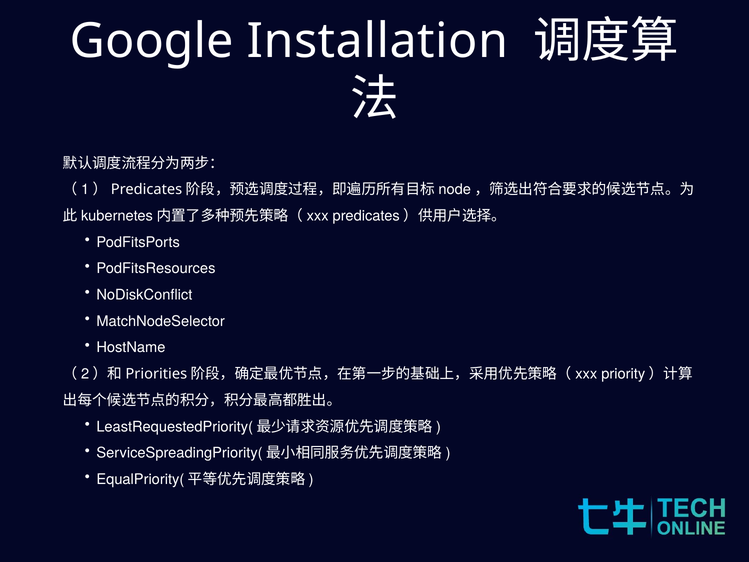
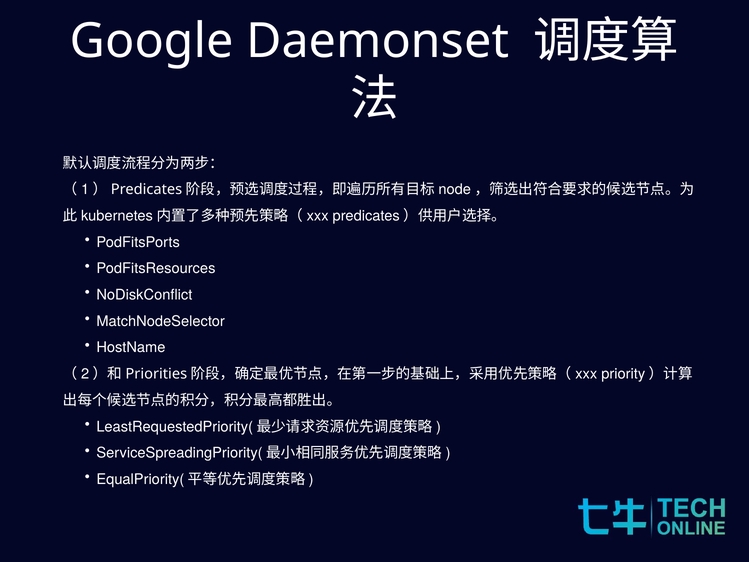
Installation: Installation -> Daemonset (378, 41)
